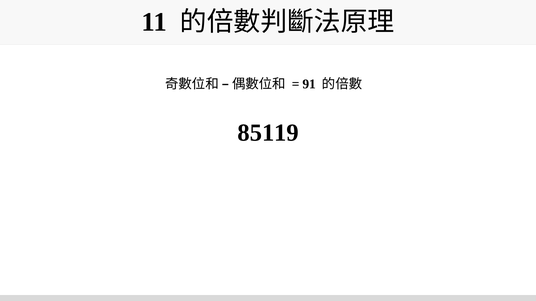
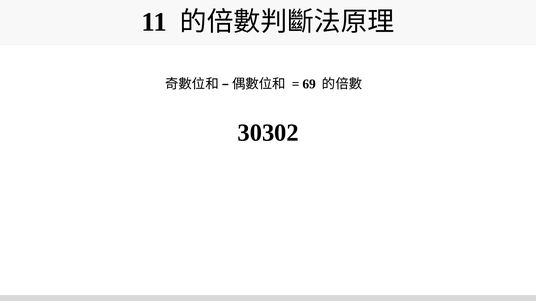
91: 91 -> 69 (309, 84)
85119: 85119 -> 30302 (268, 133)
